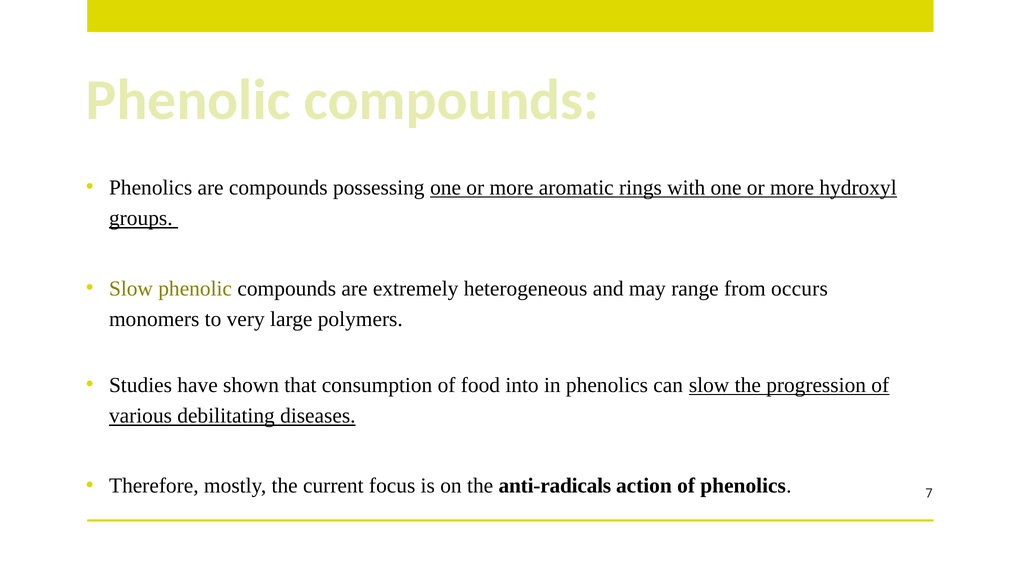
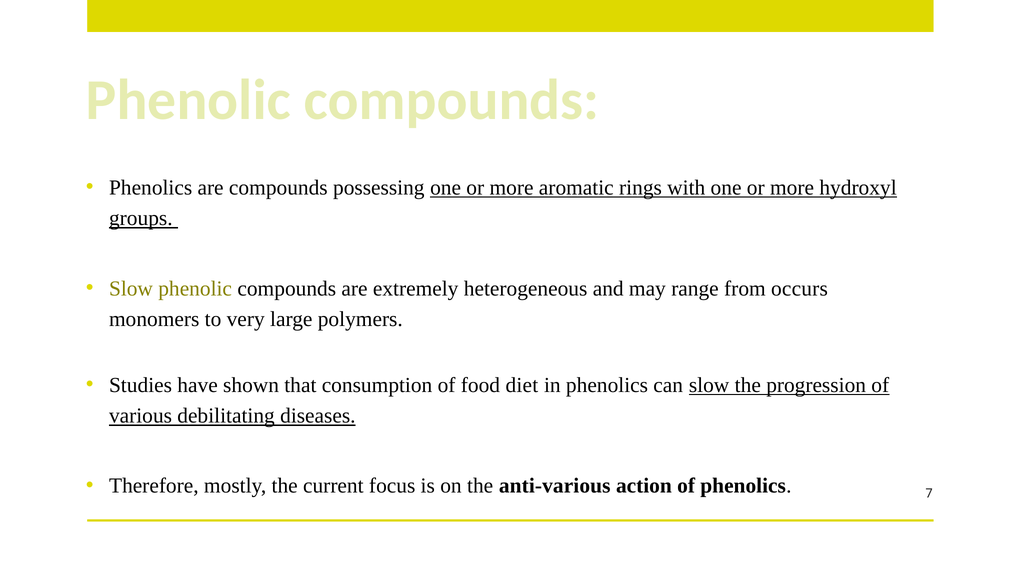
into: into -> diet (522, 385)
anti-radicals: anti-radicals -> anti-various (555, 486)
